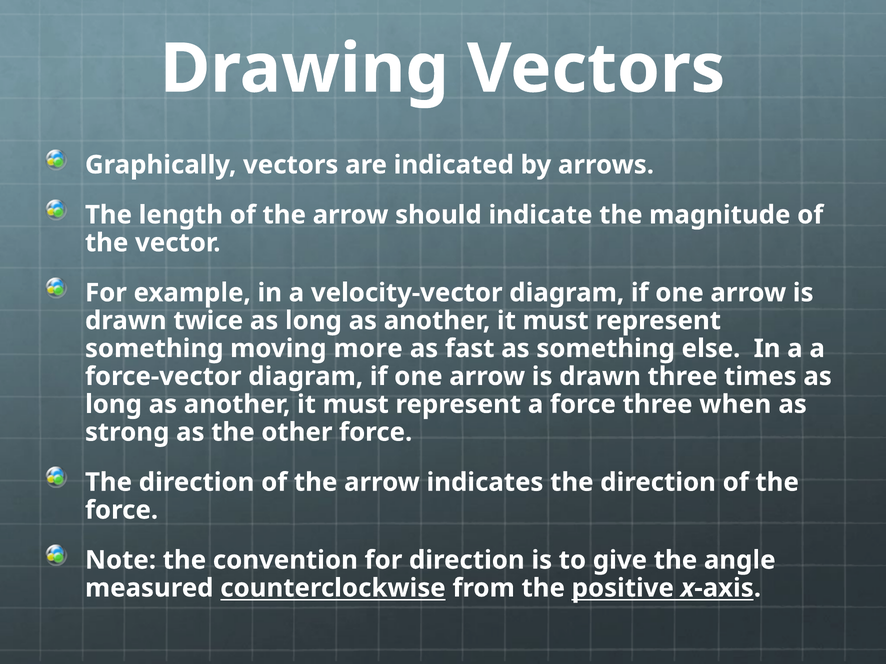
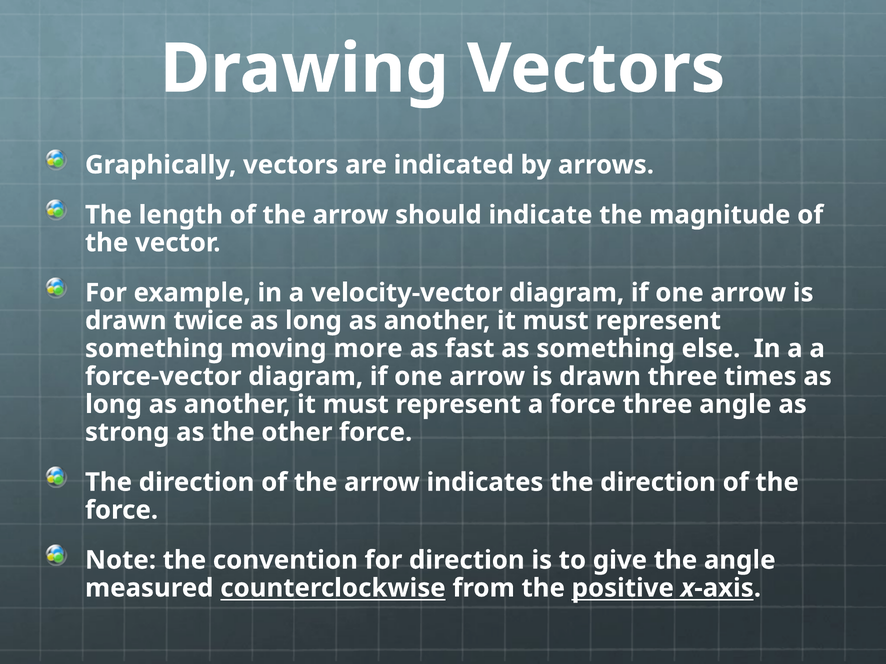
three when: when -> angle (735, 405)
